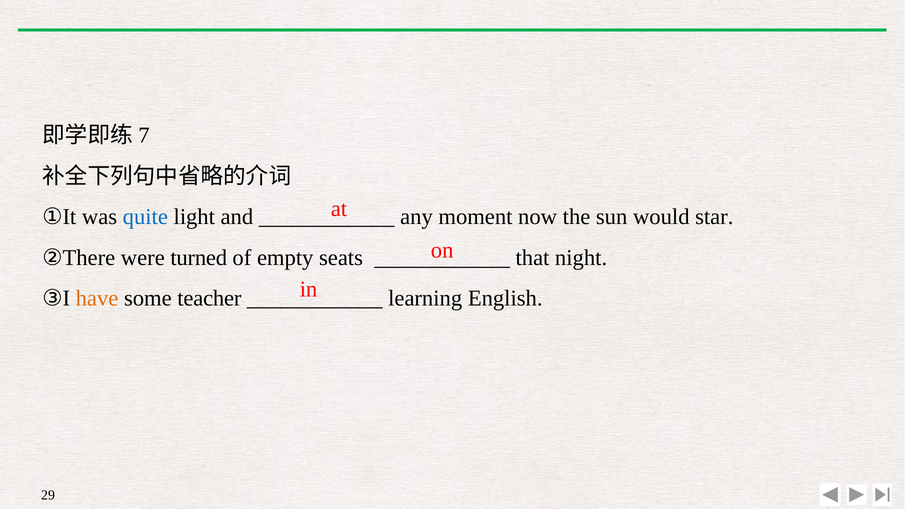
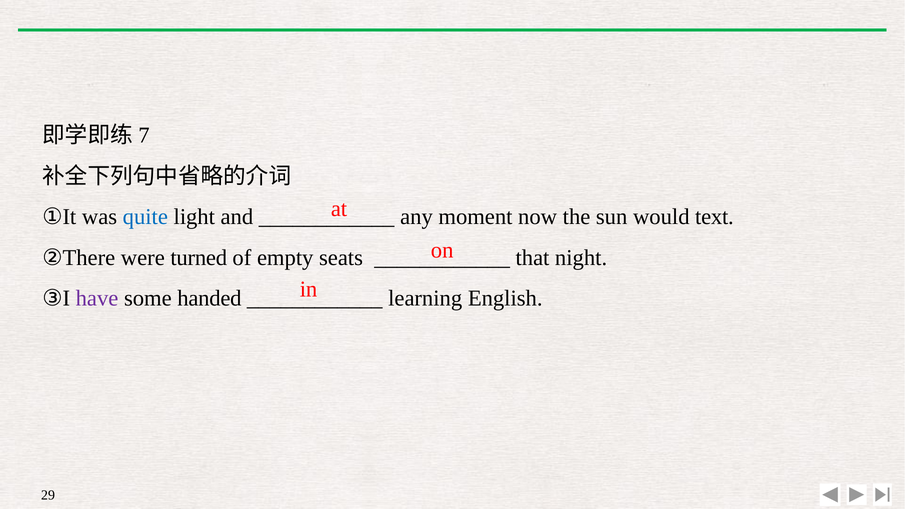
star: star -> text (714, 217)
have colour: orange -> purple (97, 298)
teacher: teacher -> handed (209, 298)
